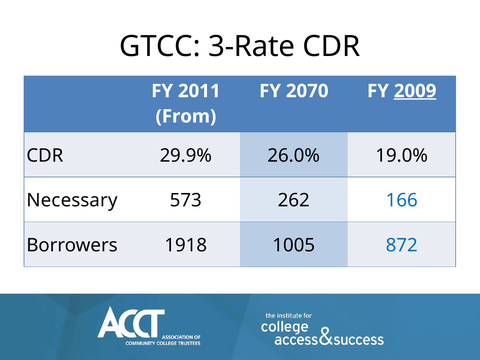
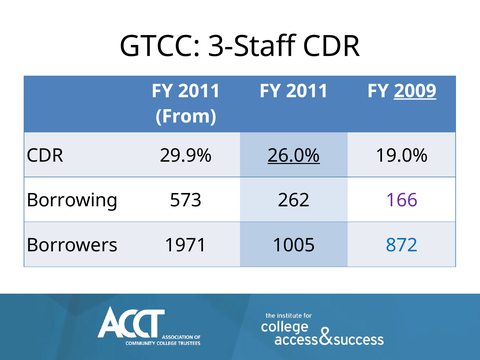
3-Rate: 3-Rate -> 3-Staff (252, 46)
2070: 2070 -> 2011 (307, 91)
26.0% underline: none -> present (294, 156)
Necessary: Necessary -> Borrowing (72, 200)
166 colour: blue -> purple (402, 200)
1918: 1918 -> 1971 (186, 245)
